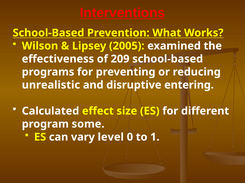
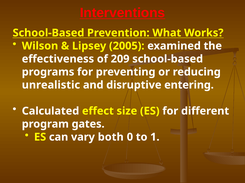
some: some -> gates (88, 124)
level: level -> both (111, 138)
